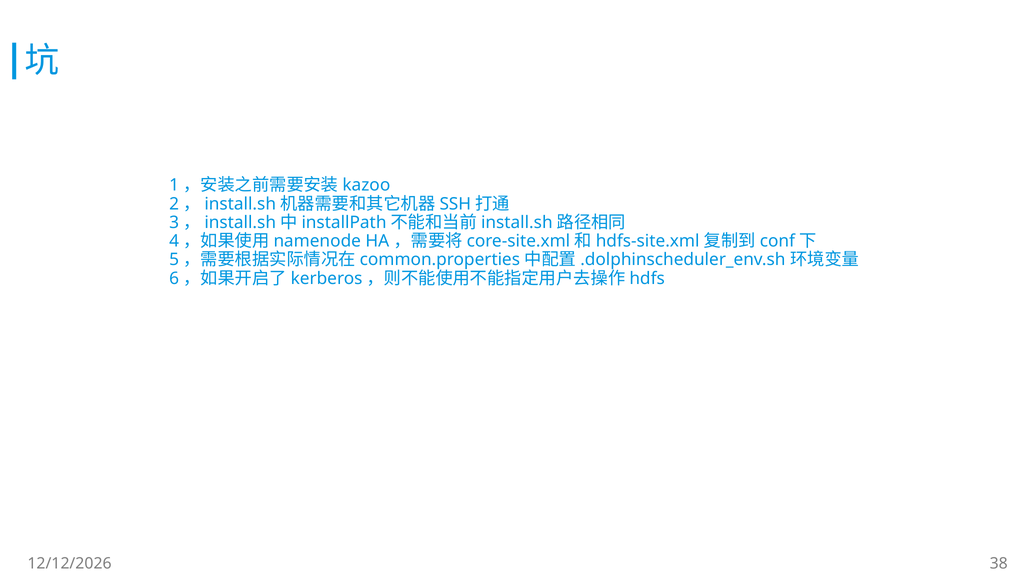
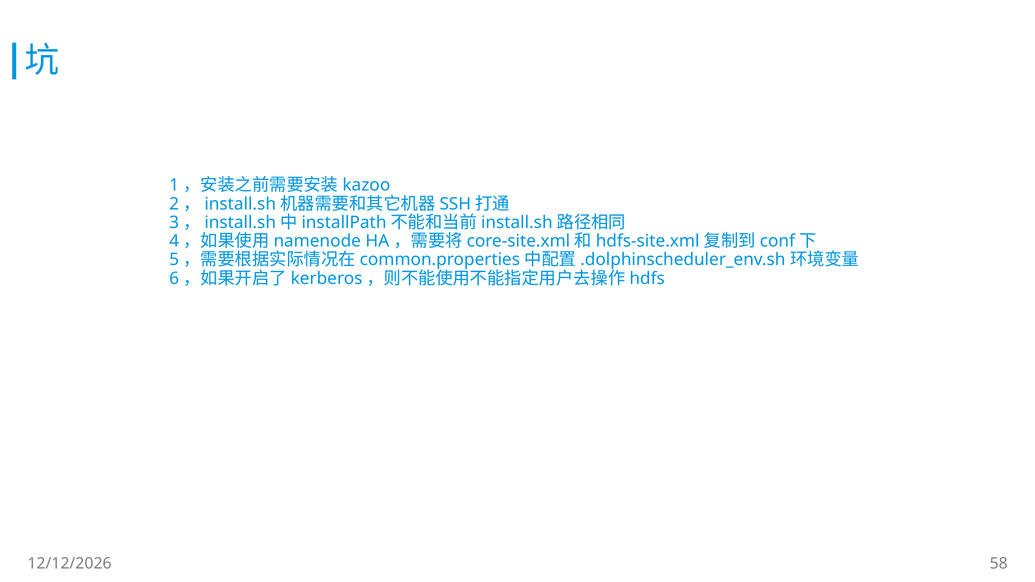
38: 38 -> 58 (999, 564)
